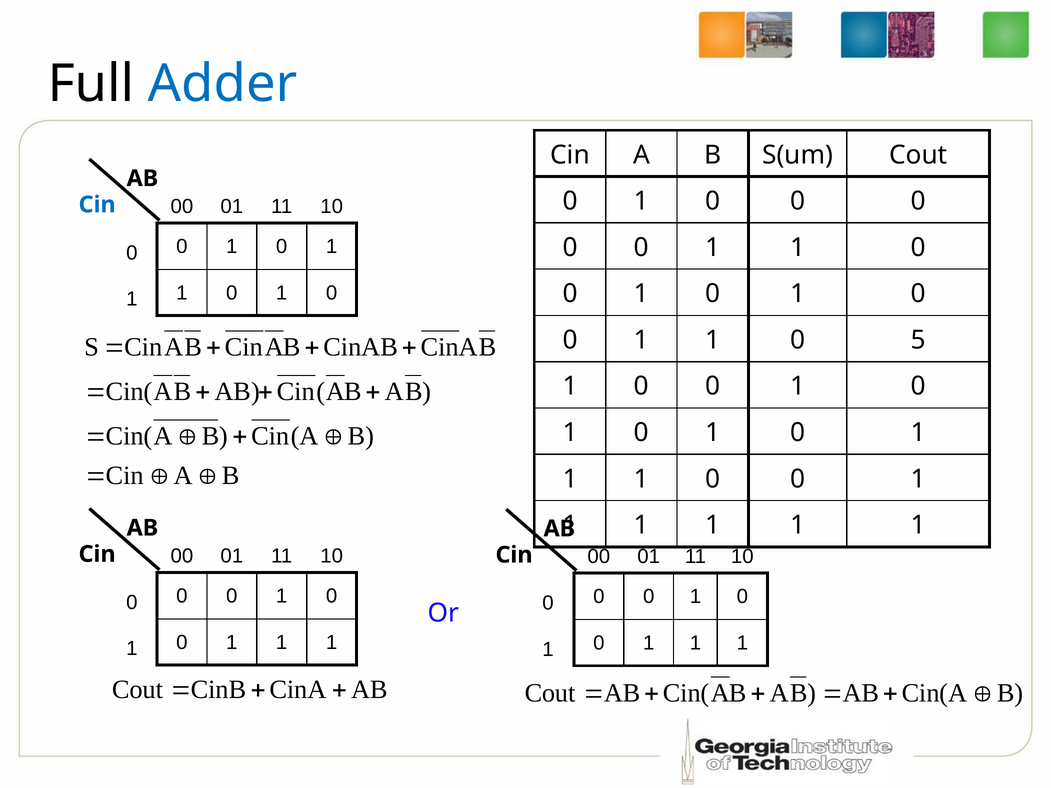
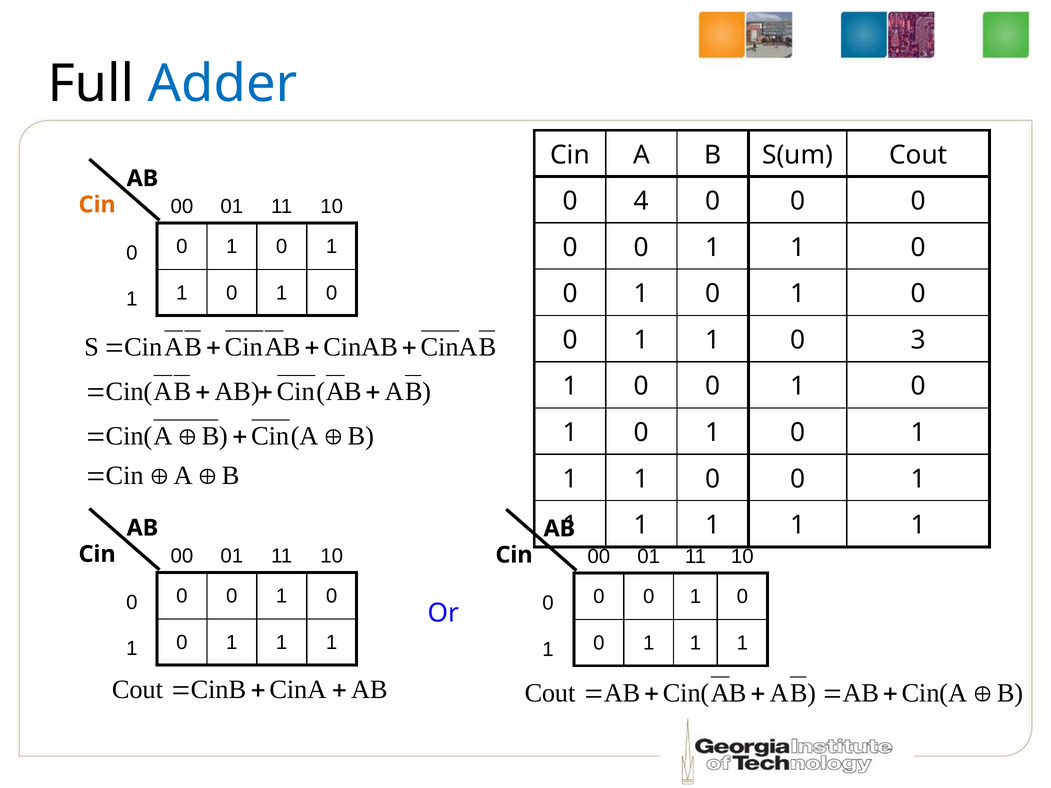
1: 1 -> 4 (642, 201)
Cin colour: blue -> orange (97, 205)
5: 5 -> 3 (918, 340)
